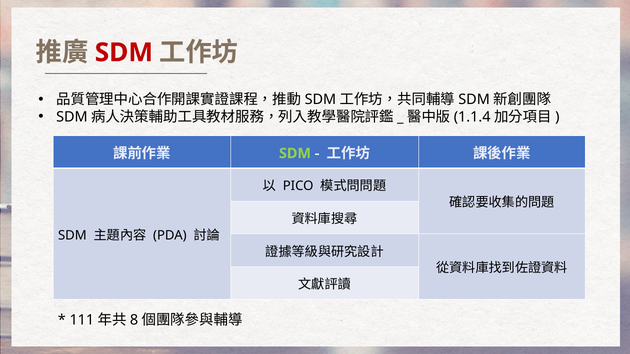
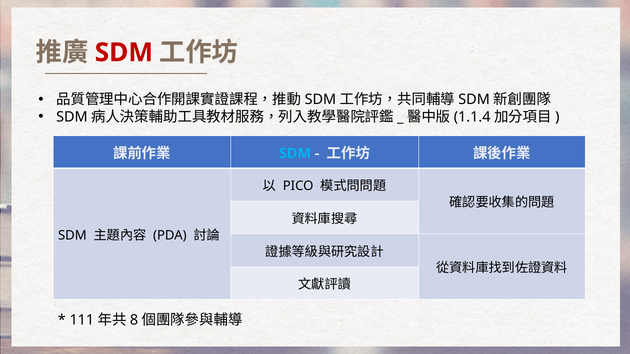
SDM colour: light green -> light blue (295, 154)
